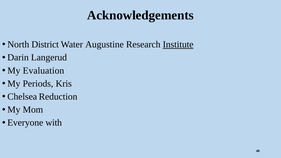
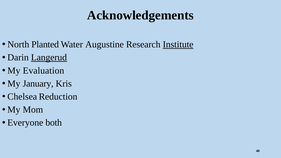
District: District -> Planted (45, 44)
Langerud underline: none -> present (49, 57)
Periods: Periods -> January (38, 84)
with: with -> both (54, 123)
